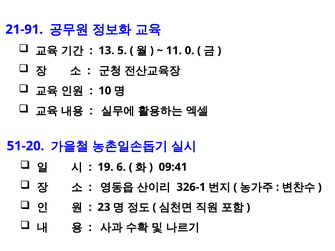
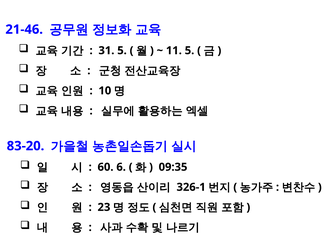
21-91: 21-91 -> 21-46 (24, 29)
13: 13 -> 31 (106, 51)
11 0: 0 -> 5 (190, 51)
51-20: 51-20 -> 83-20 (26, 146)
19: 19 -> 60 (106, 167)
09:41: 09:41 -> 09:35 (173, 167)
